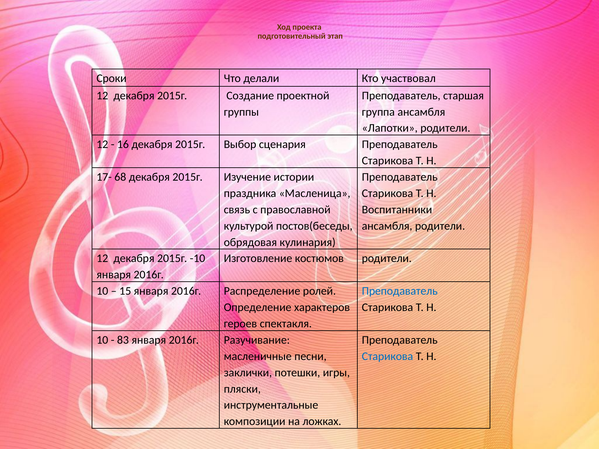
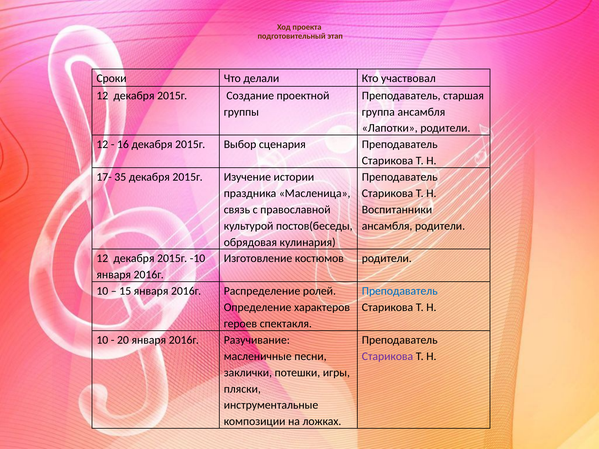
68: 68 -> 35 (120, 177)
83: 83 -> 20 (123, 340)
Старикова colour: blue -> purple (387, 356)
